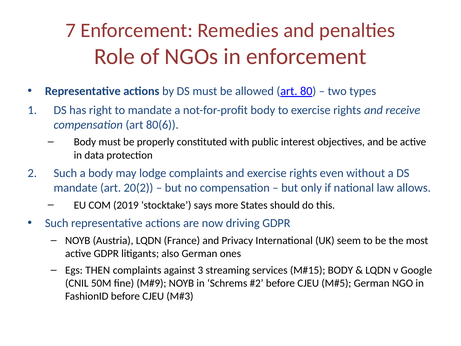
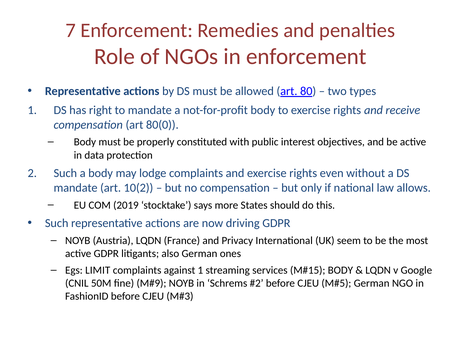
80(6: 80(6 -> 80(0 (162, 125)
20(2: 20(2 -> 10(2 (138, 188)
THEN: THEN -> LIMIT (98, 270)
against 3: 3 -> 1 (200, 270)
